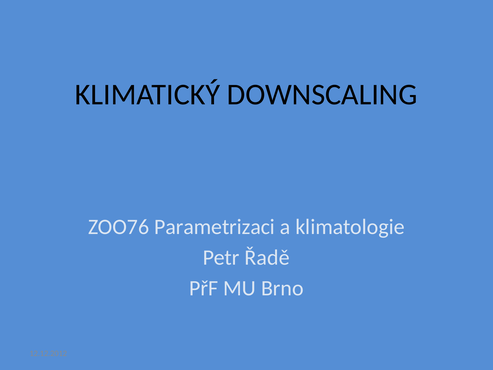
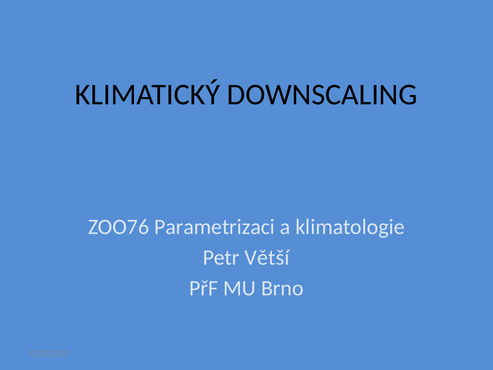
Řadě: Řadě -> Větší (267, 257)
